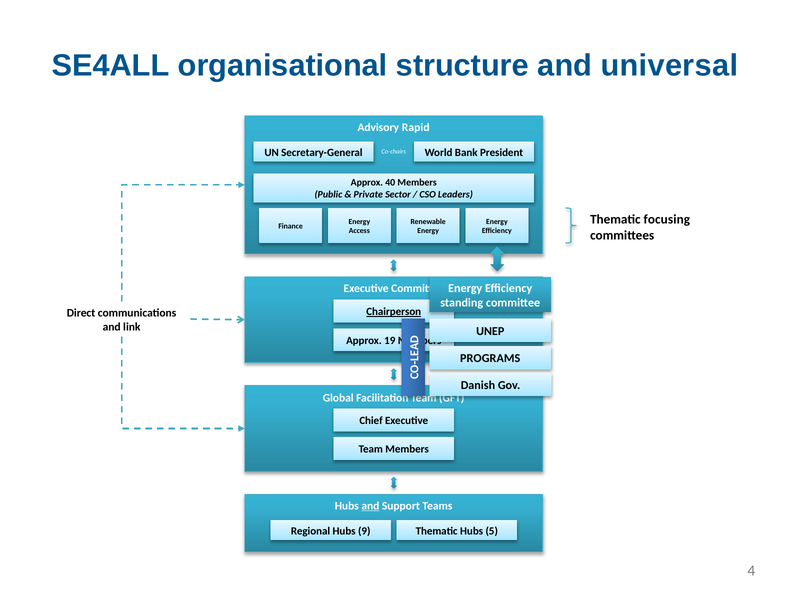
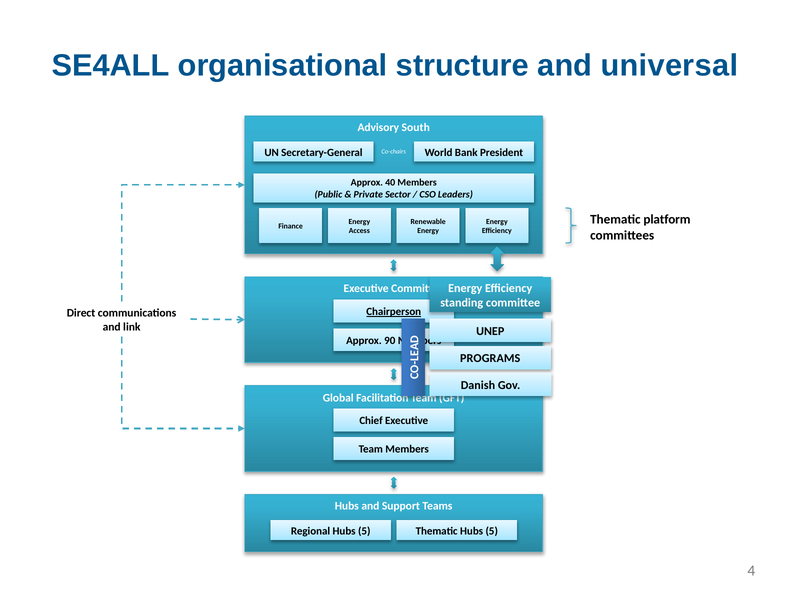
Rapid: Rapid -> South (416, 128)
focusing: focusing -> platform (667, 220)
19: 19 -> 90 (390, 341)
and underline: present -> none (370, 506)
Regional Hubs 9: 9 -> 5 (364, 531)
